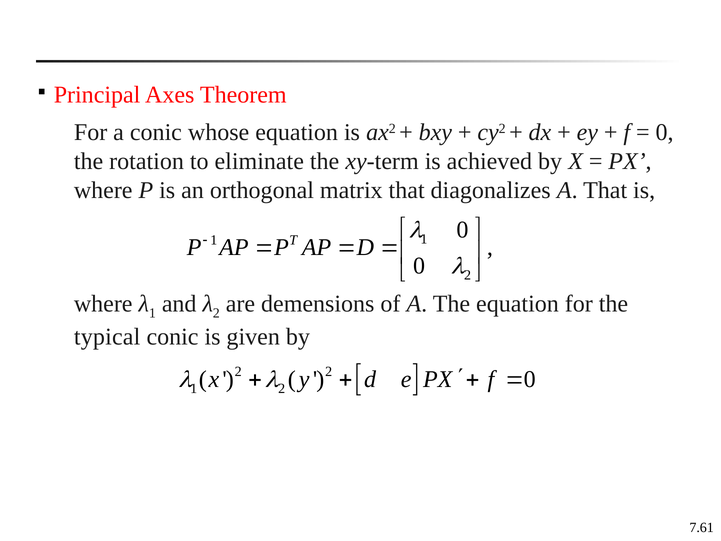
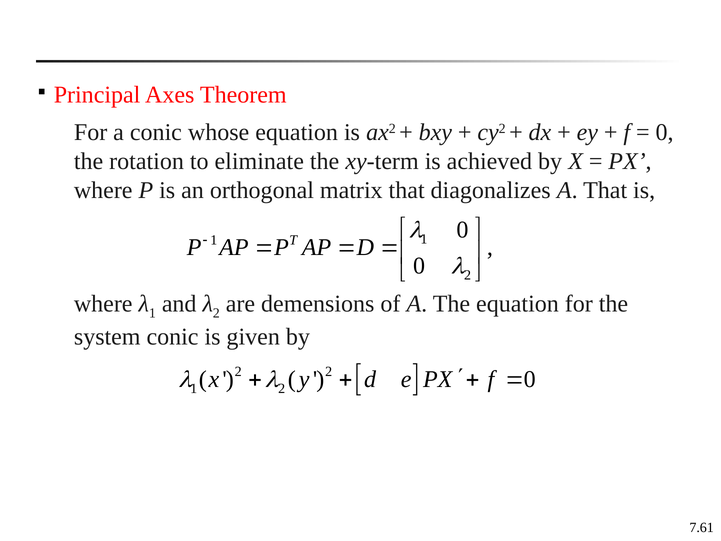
typical: typical -> system (107, 337)
